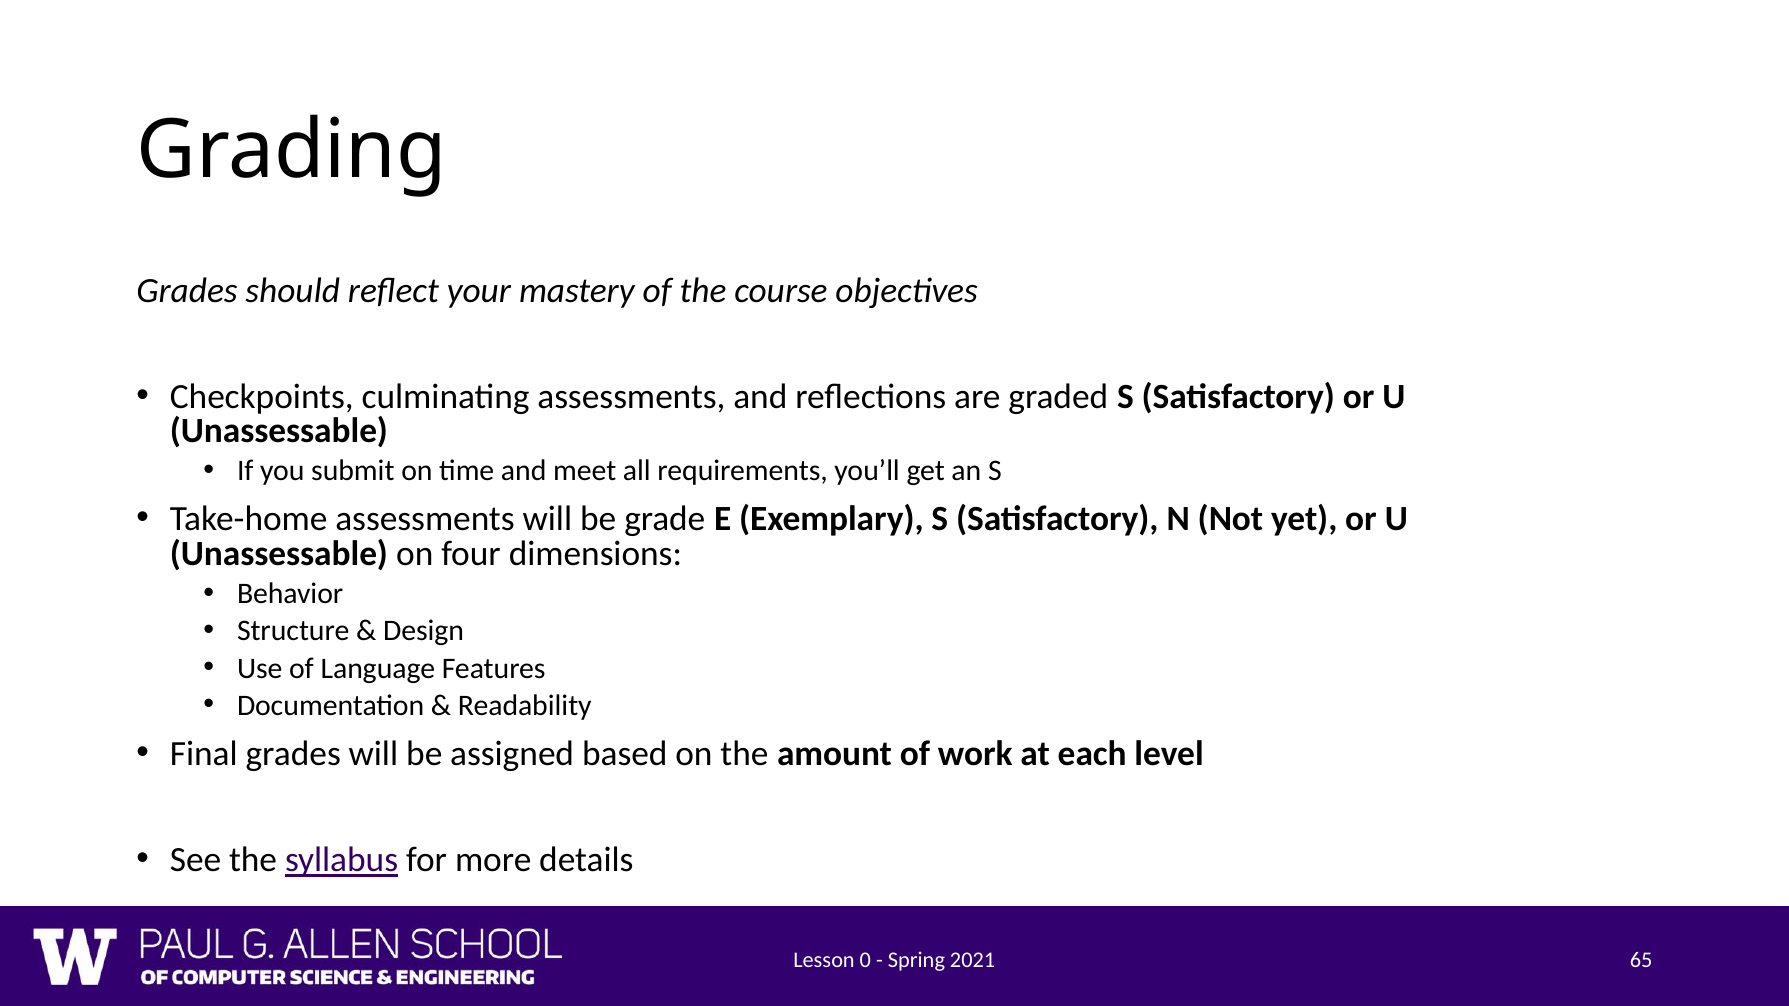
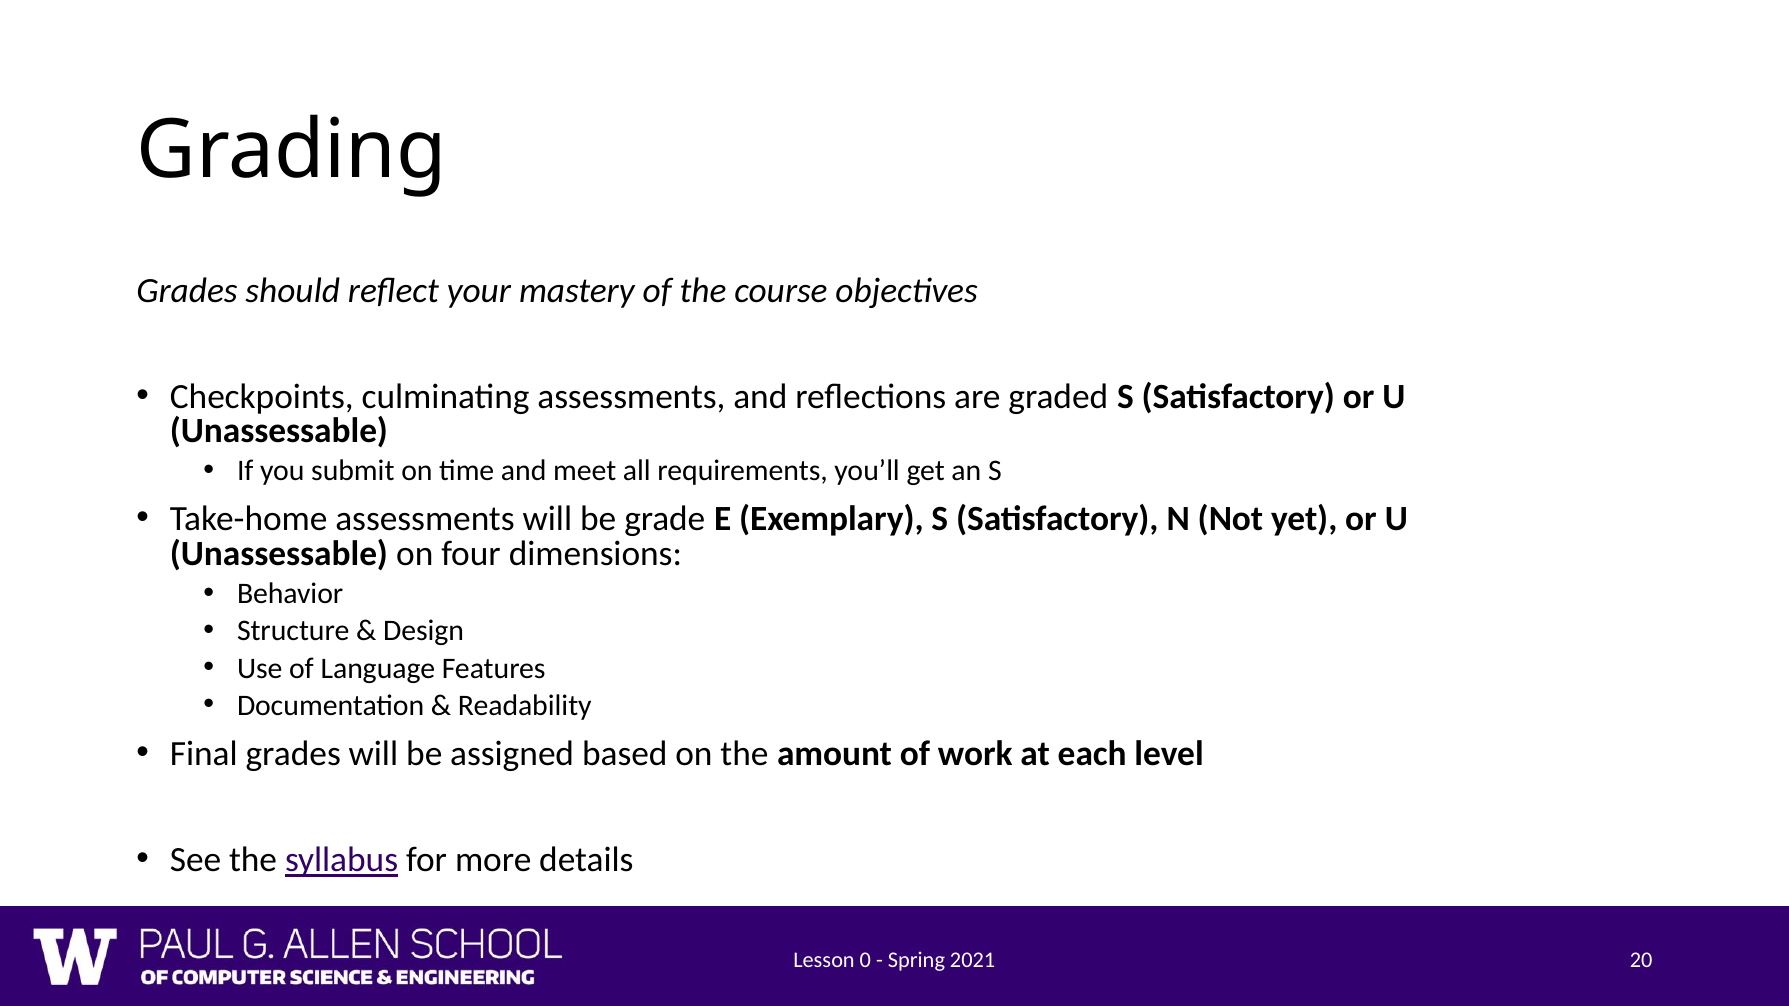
65: 65 -> 20 (1641, 961)
